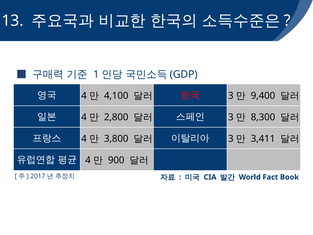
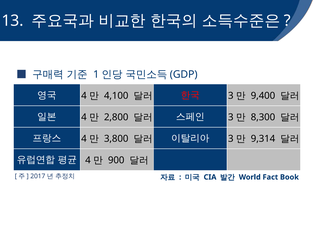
3,411: 3,411 -> 9,314 (263, 139)
